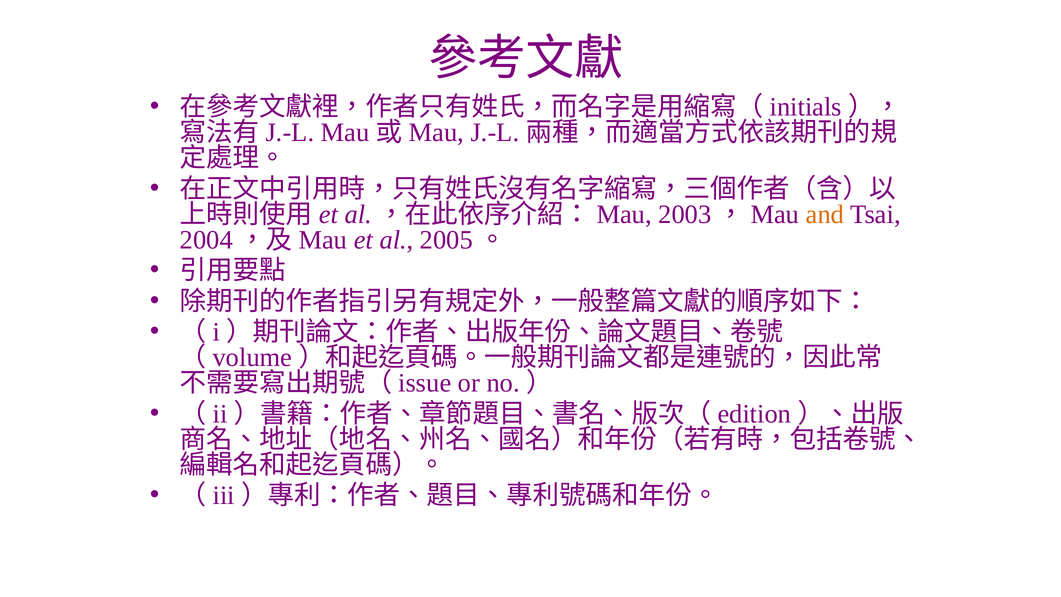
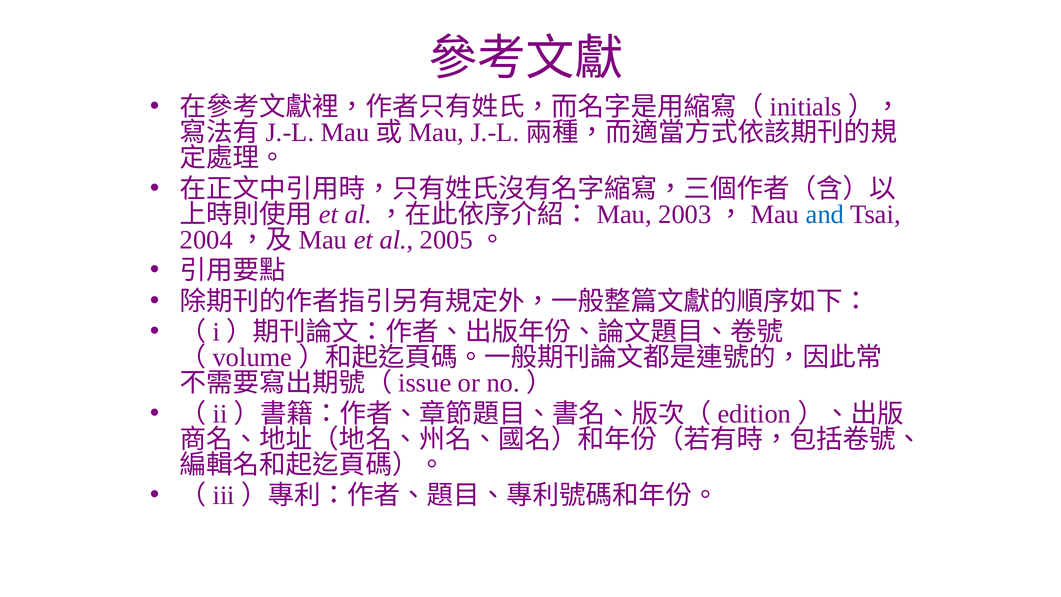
and colour: orange -> blue (825, 214)
